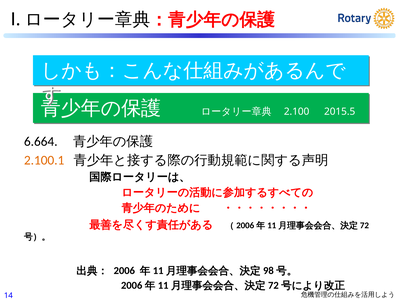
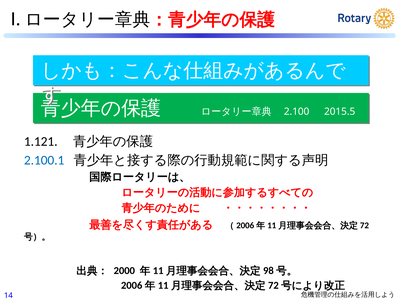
6.664: 6.664 -> 1.121 (41, 142)
2.100.1 colour: orange -> blue (44, 160)
2006: 2006 -> 2000 (124, 271)
